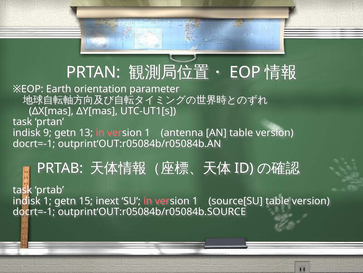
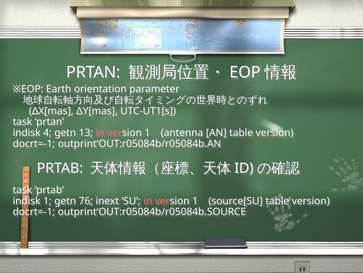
9: 9 -> 4 (47, 132)
15: 15 -> 76 (86, 200)
